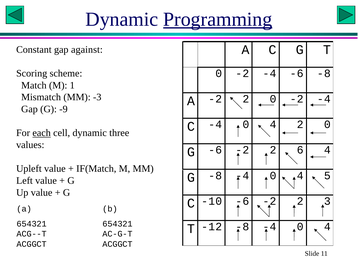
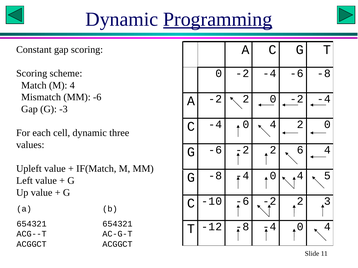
gap against: against -> scoring (87, 50)
M 1: 1 -> 4 (72, 85)
MM -3: -3 -> -6 (97, 97)
-9: -9 -> -3 (63, 109)
each underline: present -> none (42, 133)
